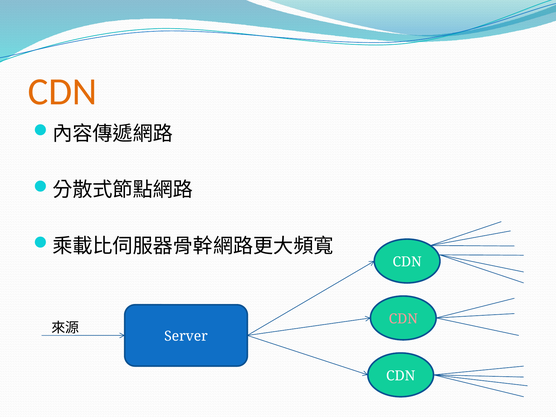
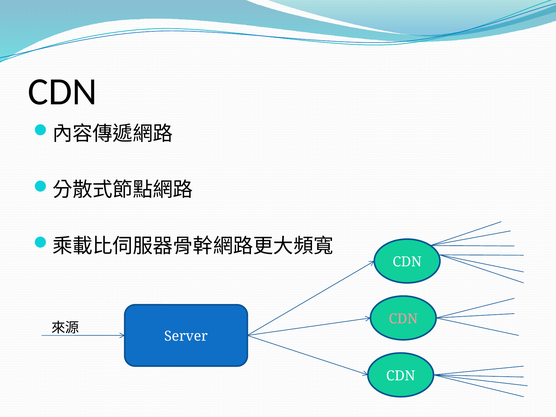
CDN colour: orange -> black (62, 92)
